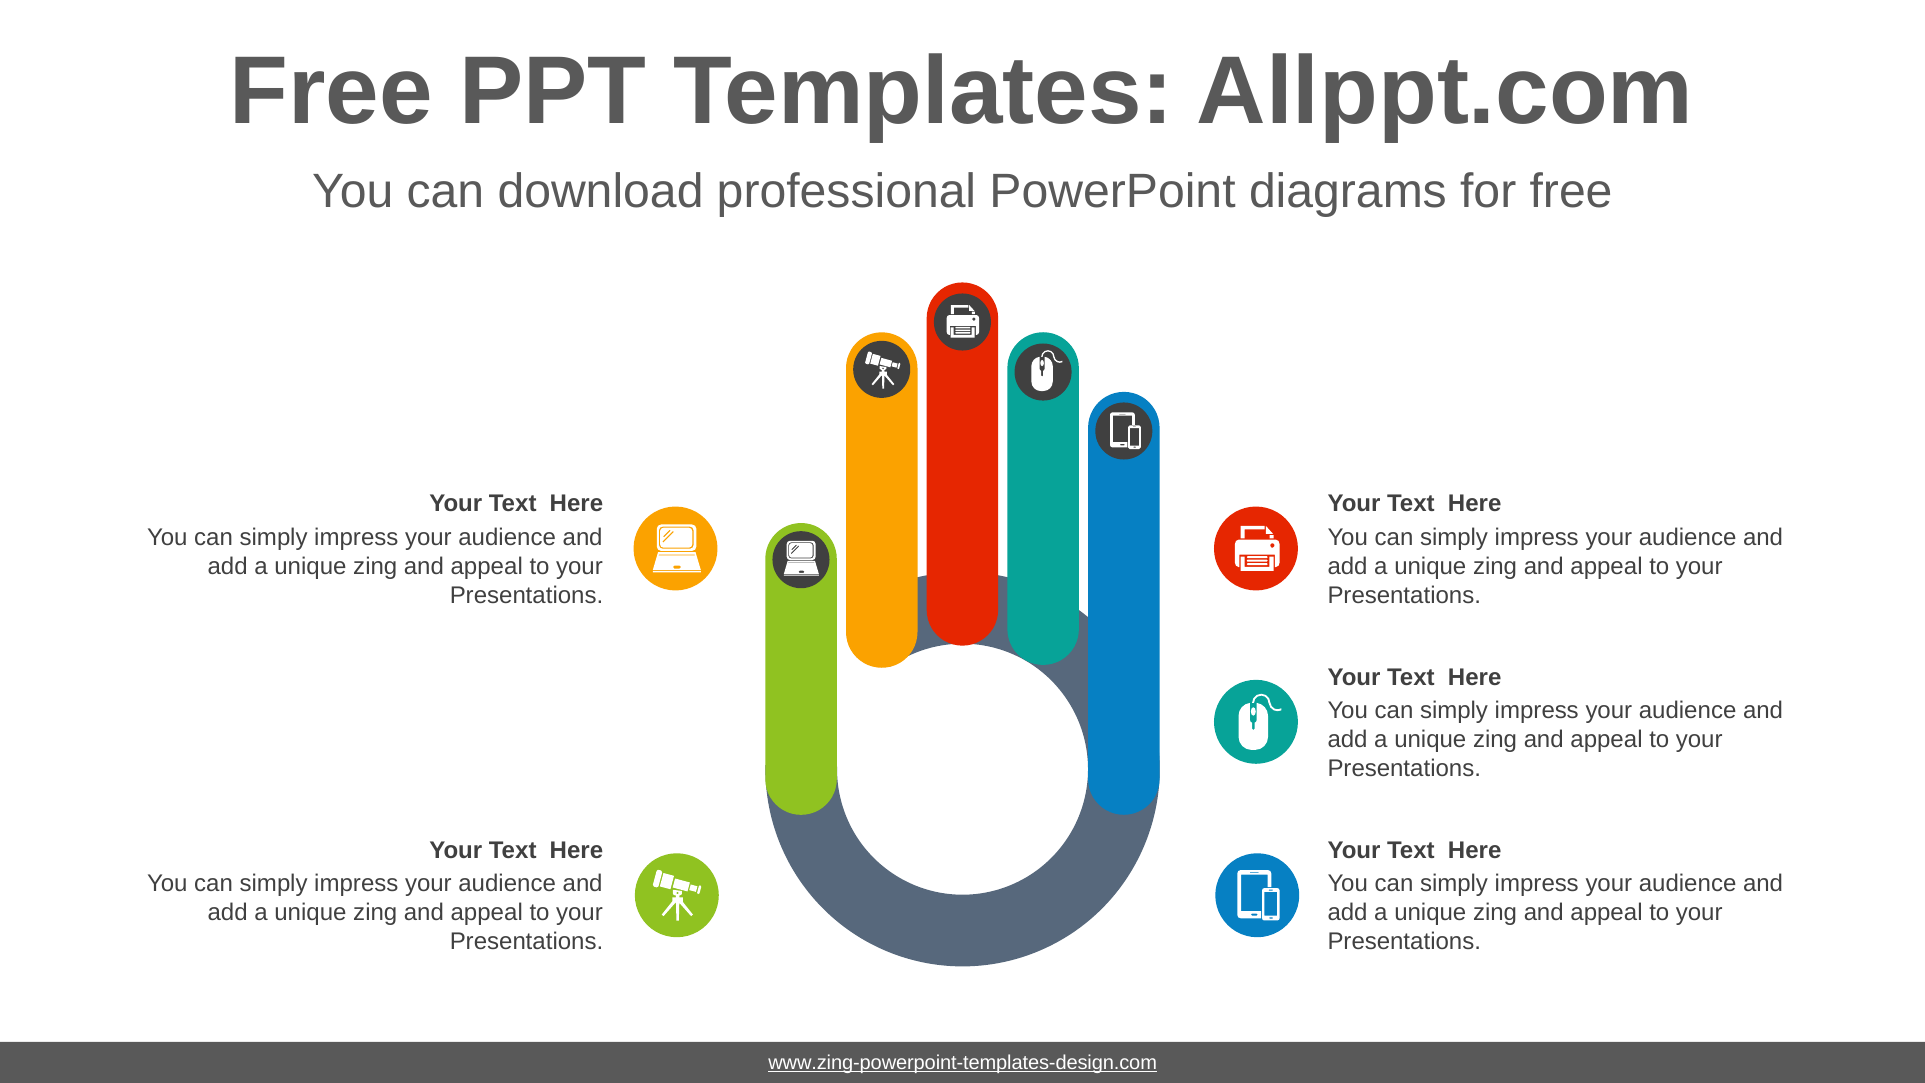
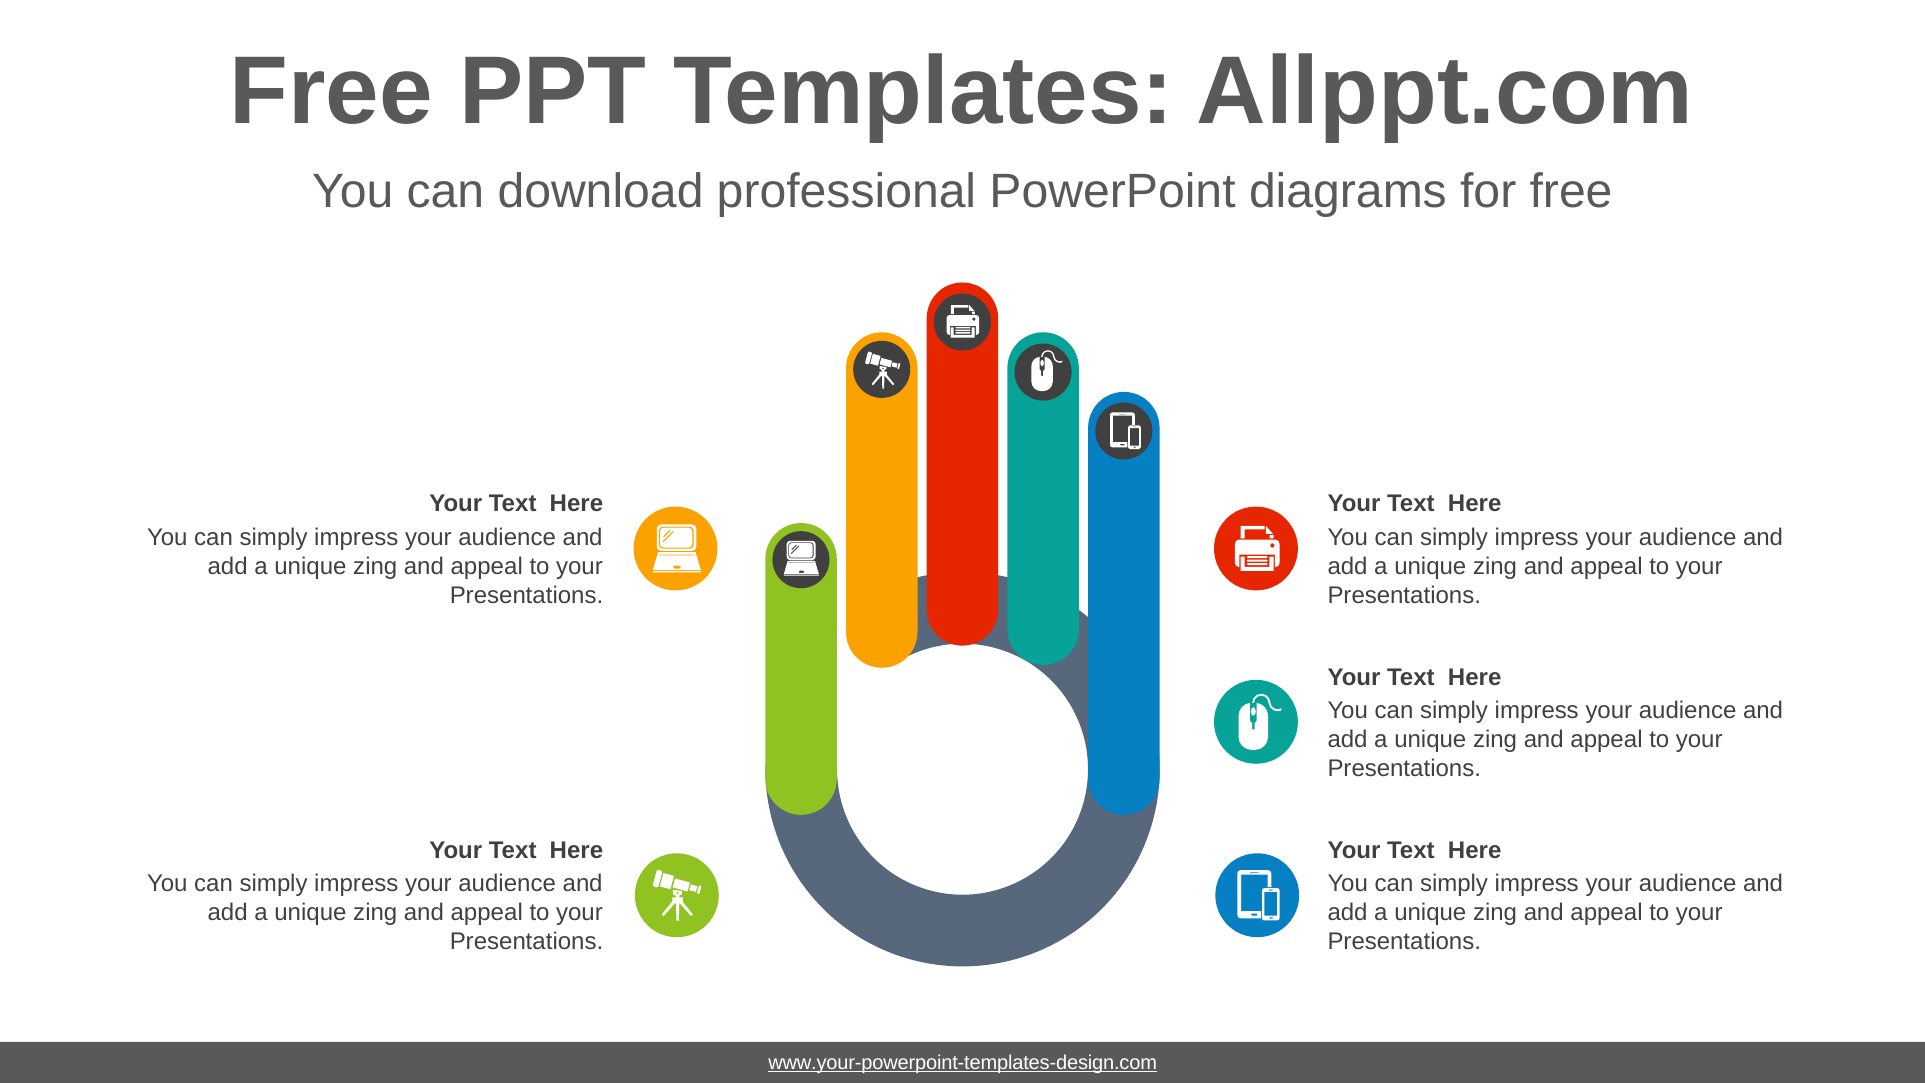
www.zing-powerpoint-templates-design.com: www.zing-powerpoint-templates-design.com -> www.your-powerpoint-templates-design.com (963, 1063)
